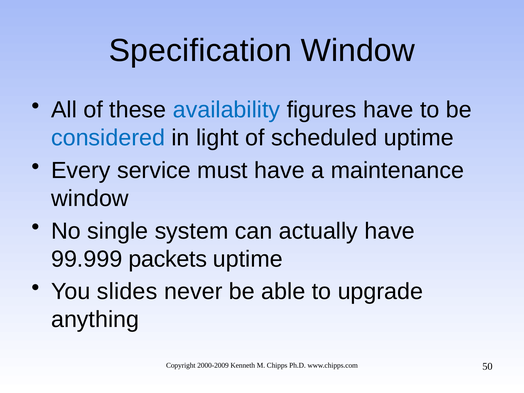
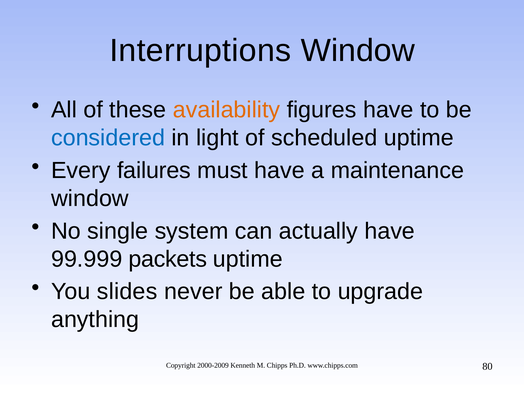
Specification: Specification -> Interruptions (200, 51)
availability colour: blue -> orange (227, 110)
service: service -> failures (154, 170)
50: 50 -> 80 (487, 366)
